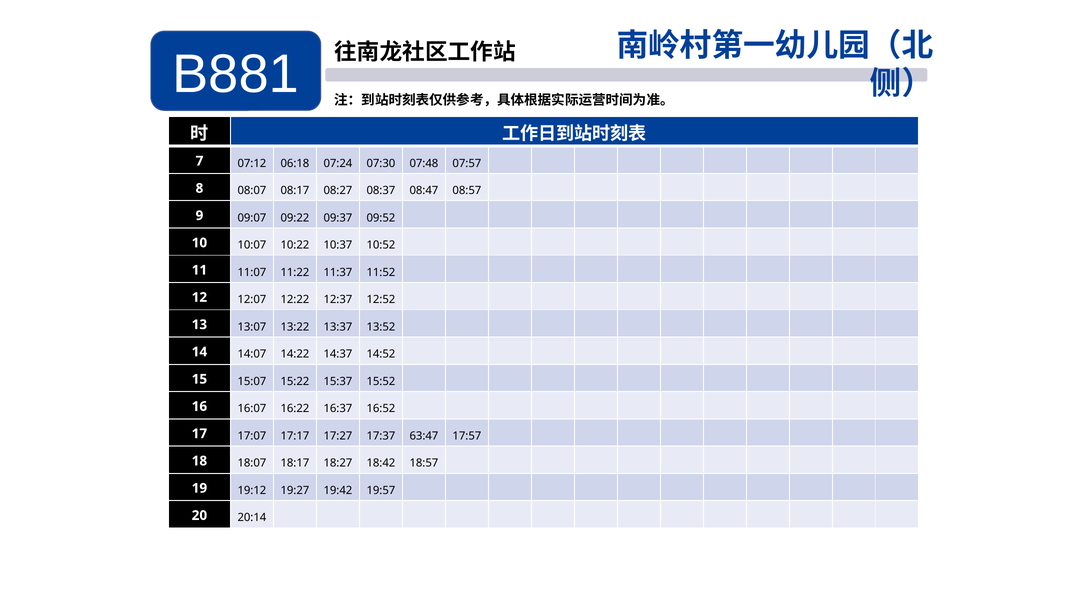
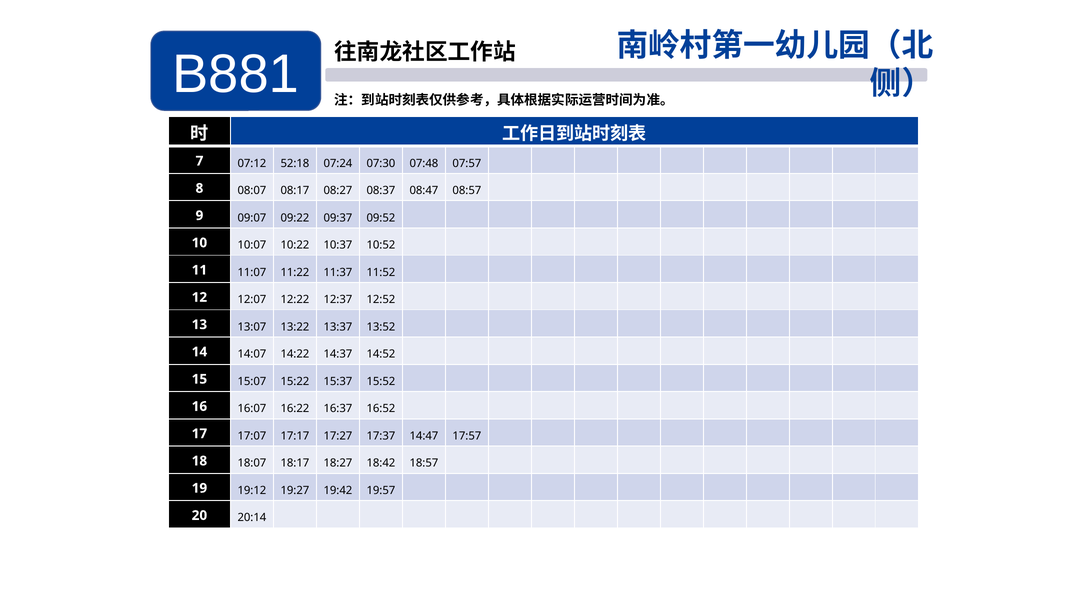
06:18: 06:18 -> 52:18 (295, 163)
63:47: 63:47 -> 14:47 (424, 436)
